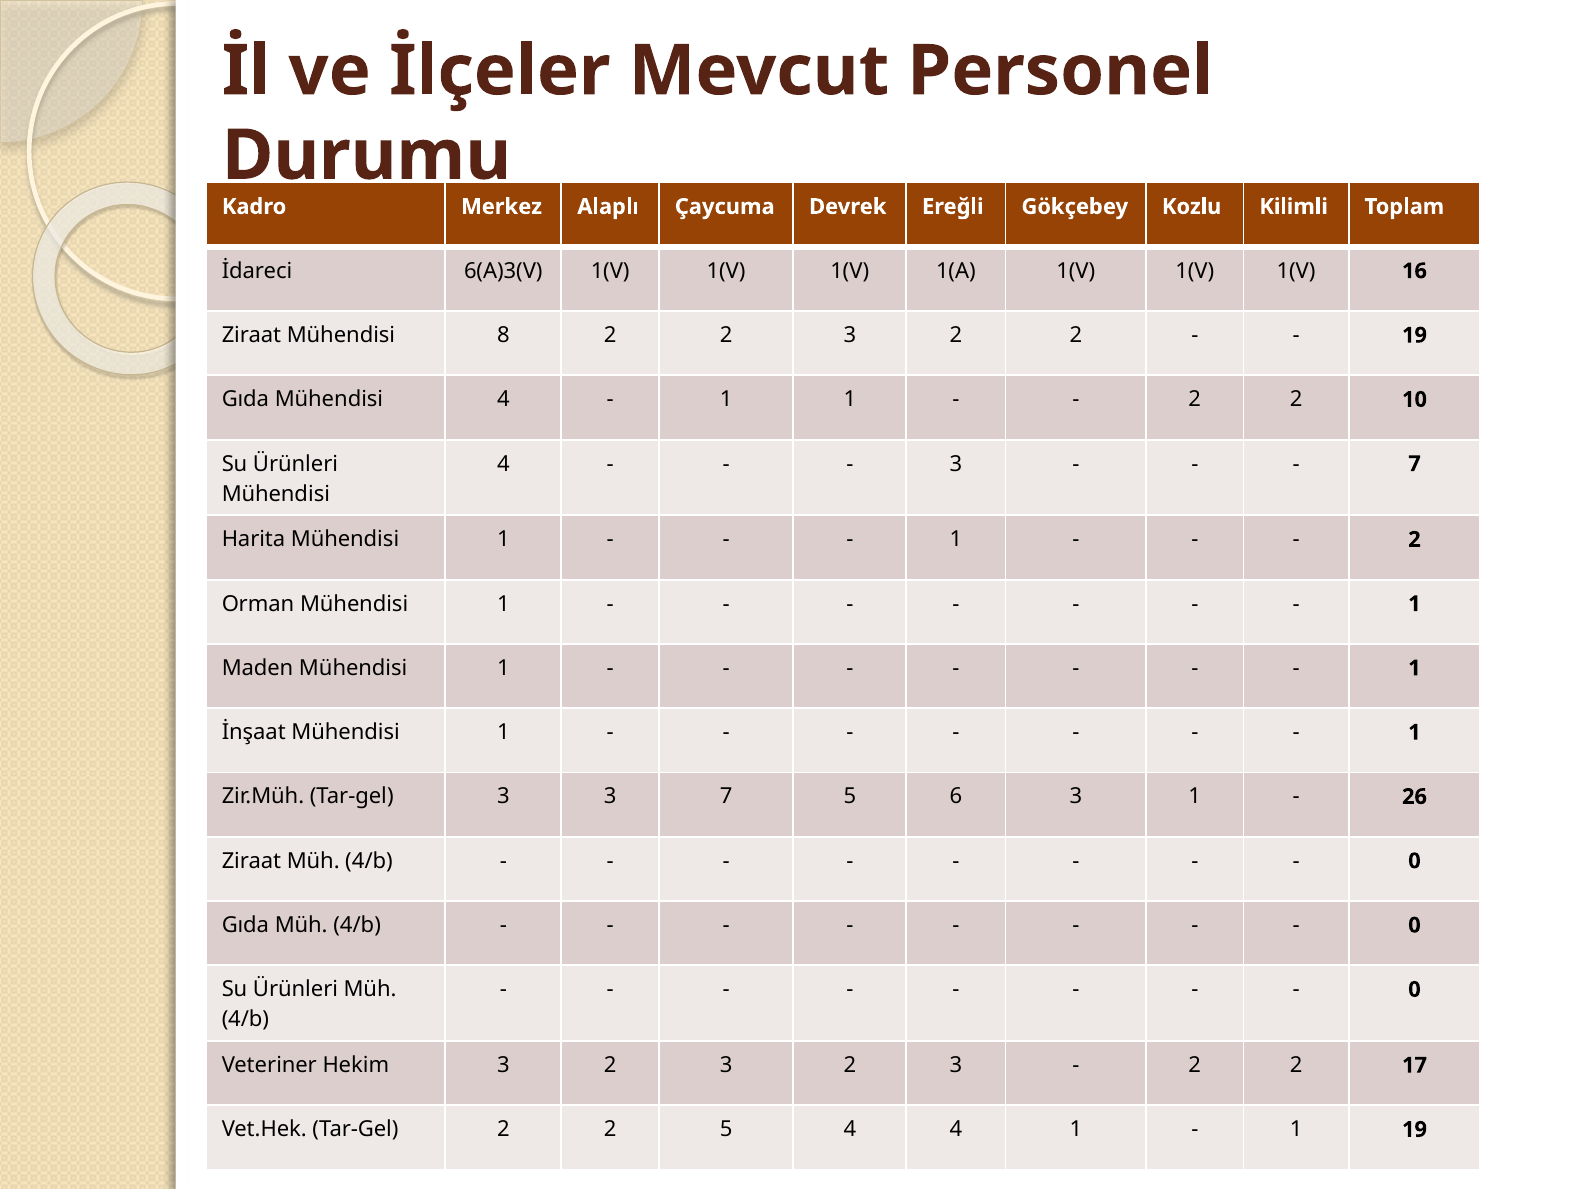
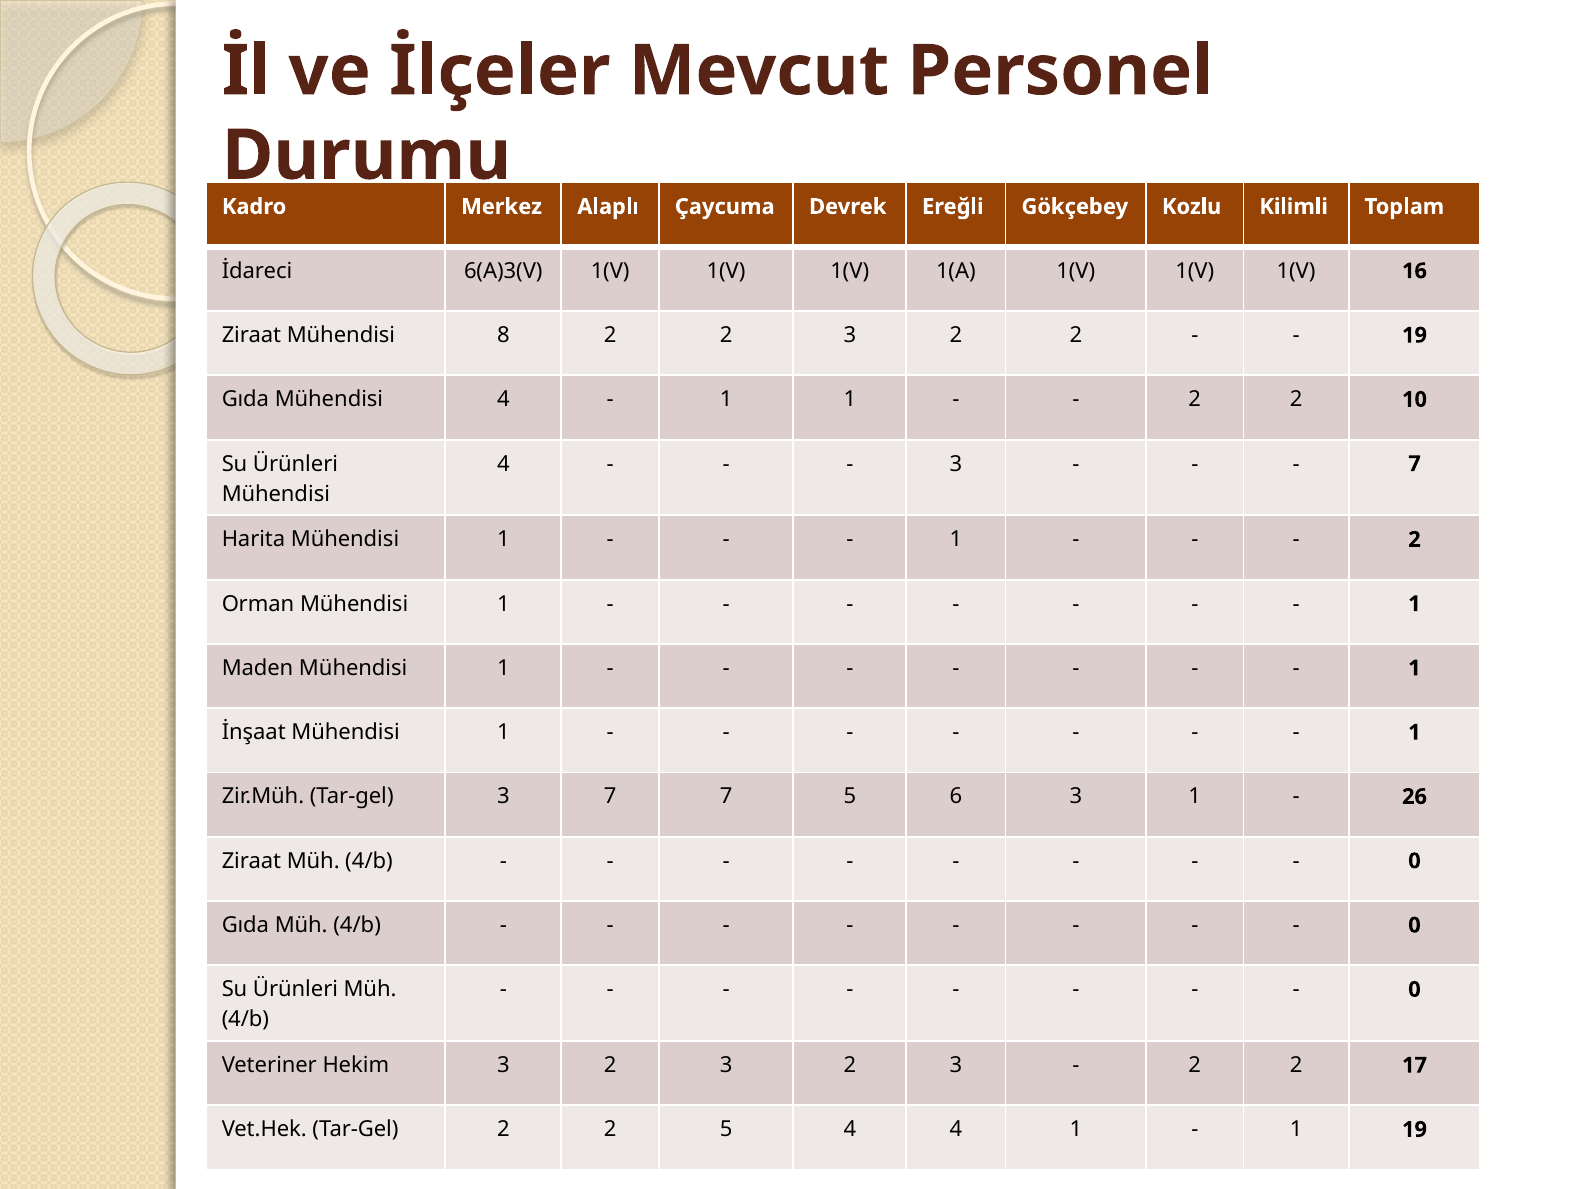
3 3: 3 -> 7 (610, 797)
